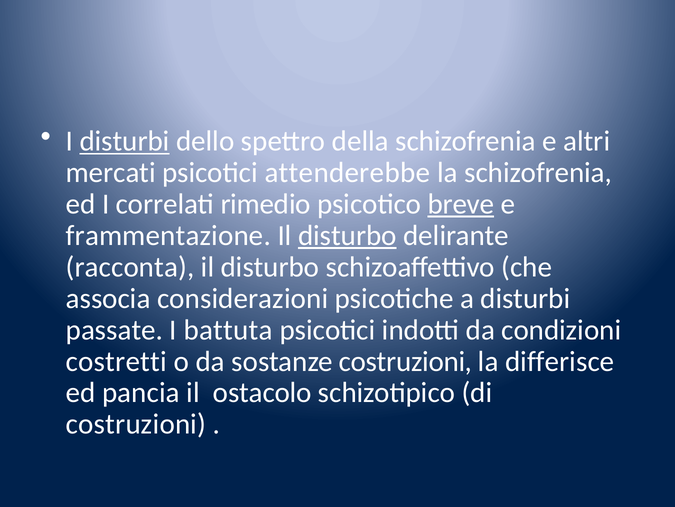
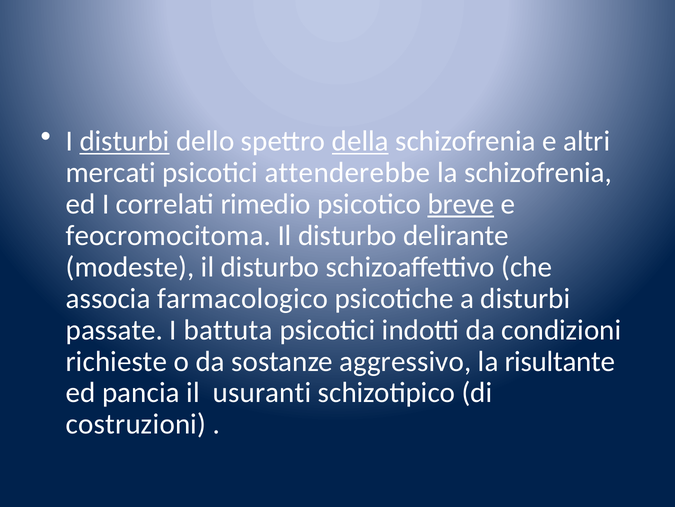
della underline: none -> present (360, 141)
frammentazione: frammentazione -> feocromocitoma (168, 235)
disturbo underline: present -> none (347, 235)
racconta: racconta -> modeste (130, 267)
considerazioni: considerazioni -> farmacologico (243, 298)
costretti: costretti -> richieste (117, 361)
sostanze costruzioni: costruzioni -> aggressivo (405, 361)
differisce: differisce -> risultante (560, 361)
ostacolo: ostacolo -> usuranti (262, 392)
